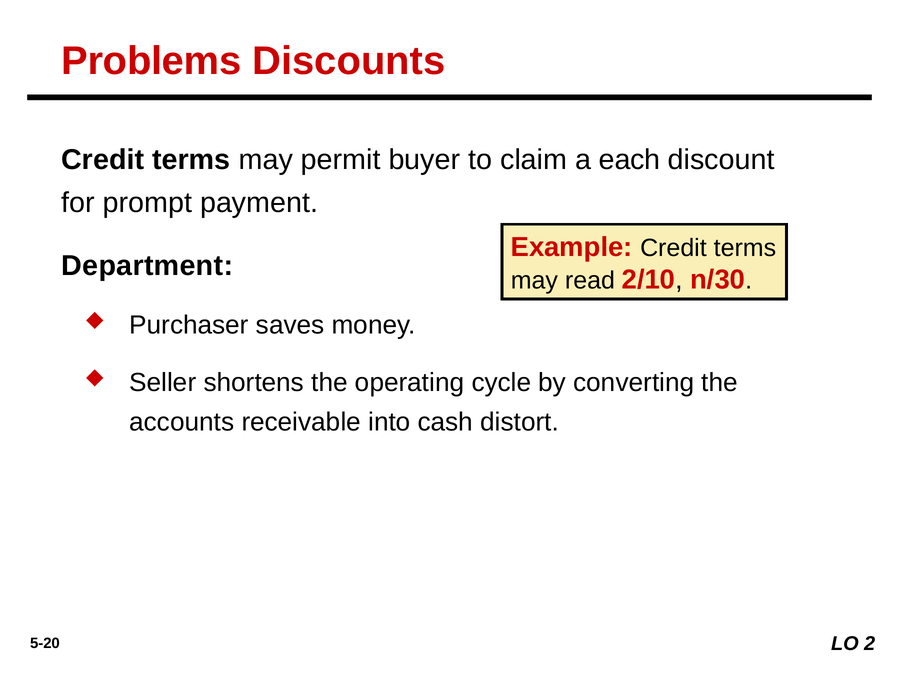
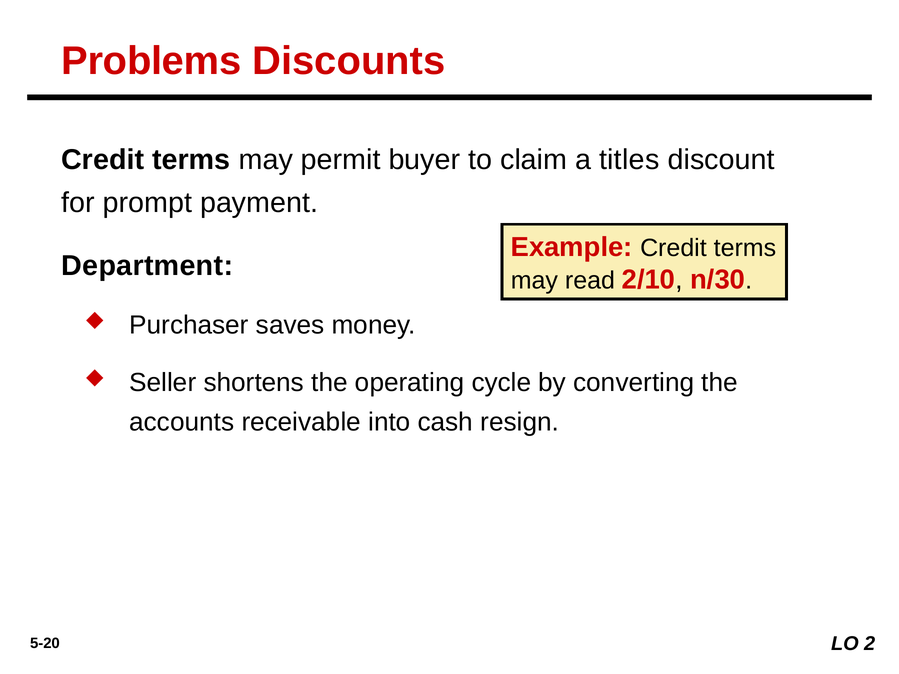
each: each -> titles (629, 160)
distort: distort -> resign (520, 422)
